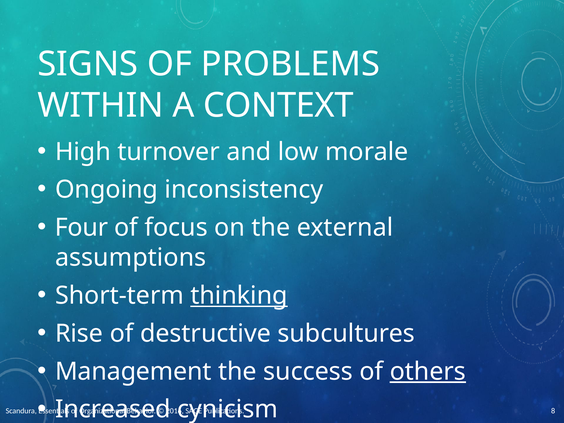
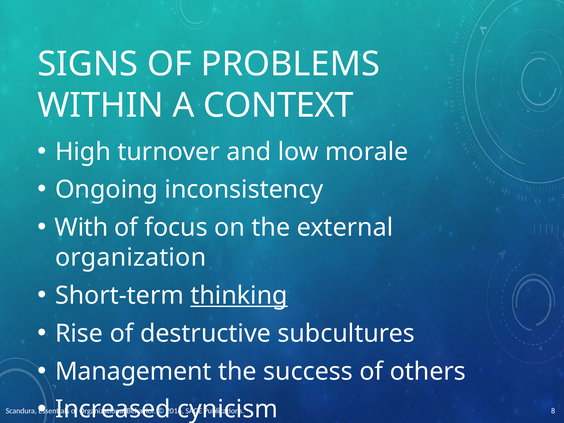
Four: Four -> With (81, 228)
assumptions: assumptions -> organization (131, 258)
others underline: present -> none (428, 371)
